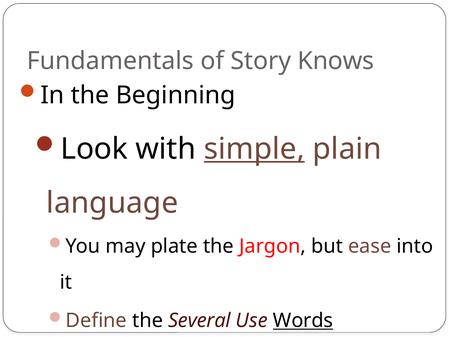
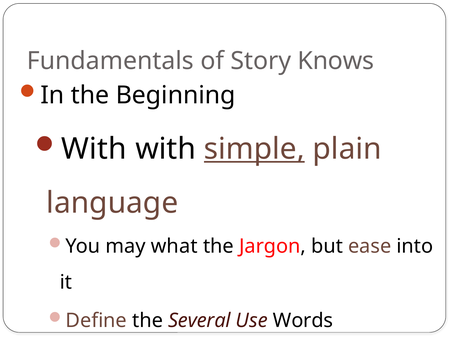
Look: Look -> With (94, 149)
plate: plate -> what (174, 246)
Words underline: present -> none (303, 320)
